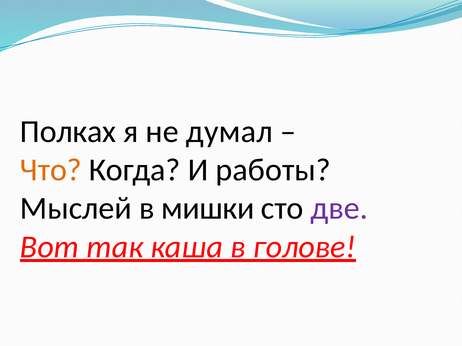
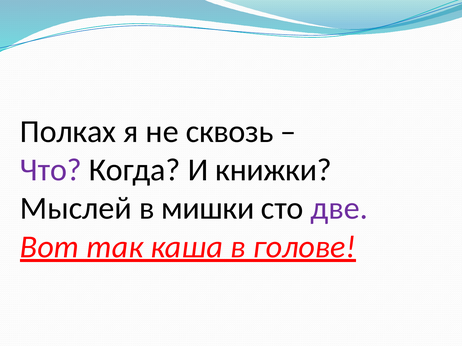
думал: думал -> сквозь (230, 132)
Что colour: orange -> purple (51, 170)
работы: работы -> книжки (273, 170)
